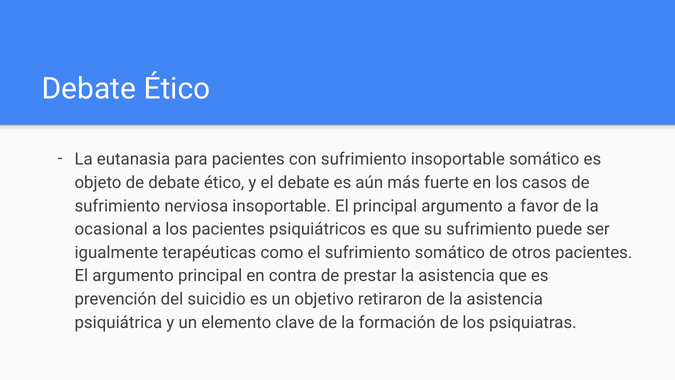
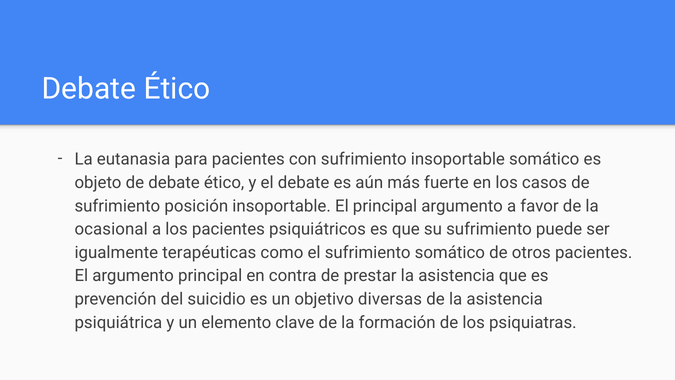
nerviosa: nerviosa -> posición (196, 206)
retiraron: retiraron -> diversas (390, 299)
